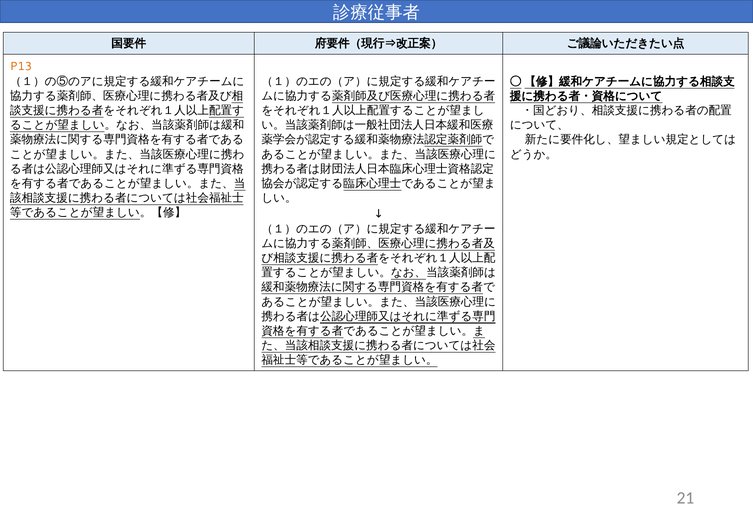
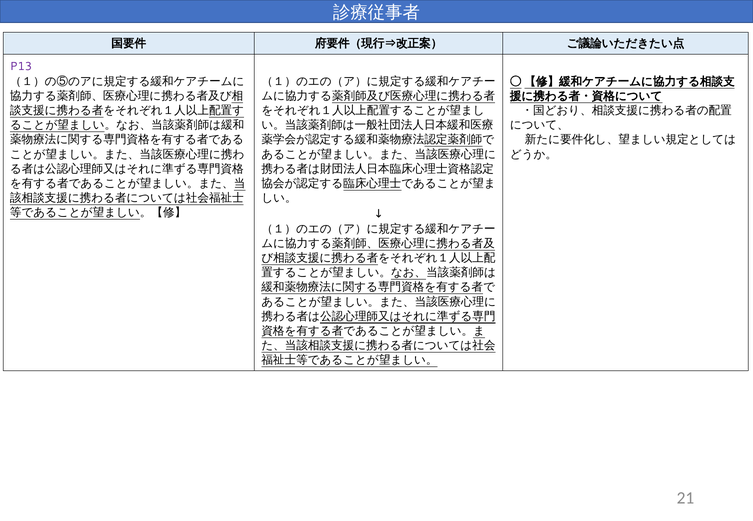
P13 colour: orange -> purple (21, 67)
